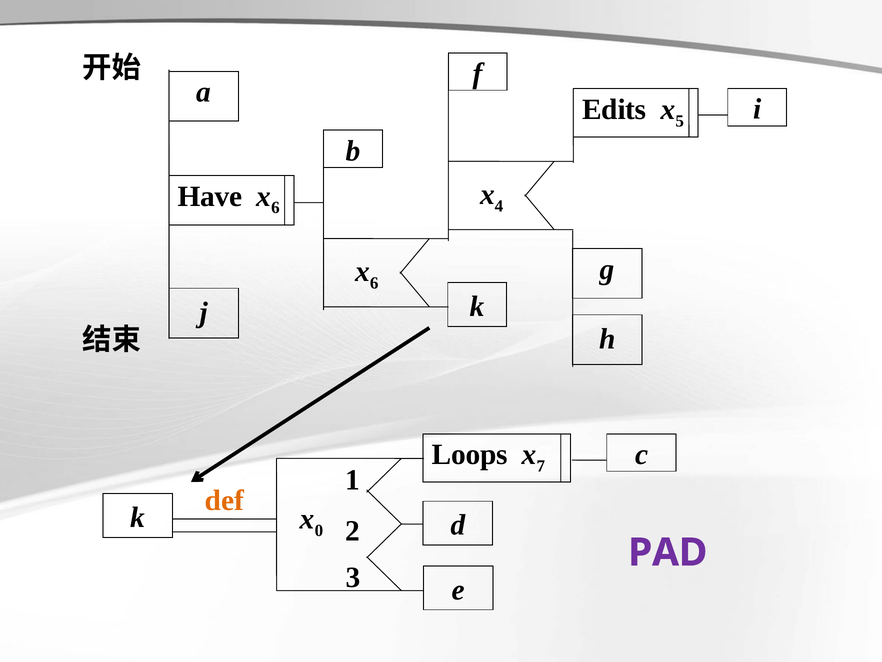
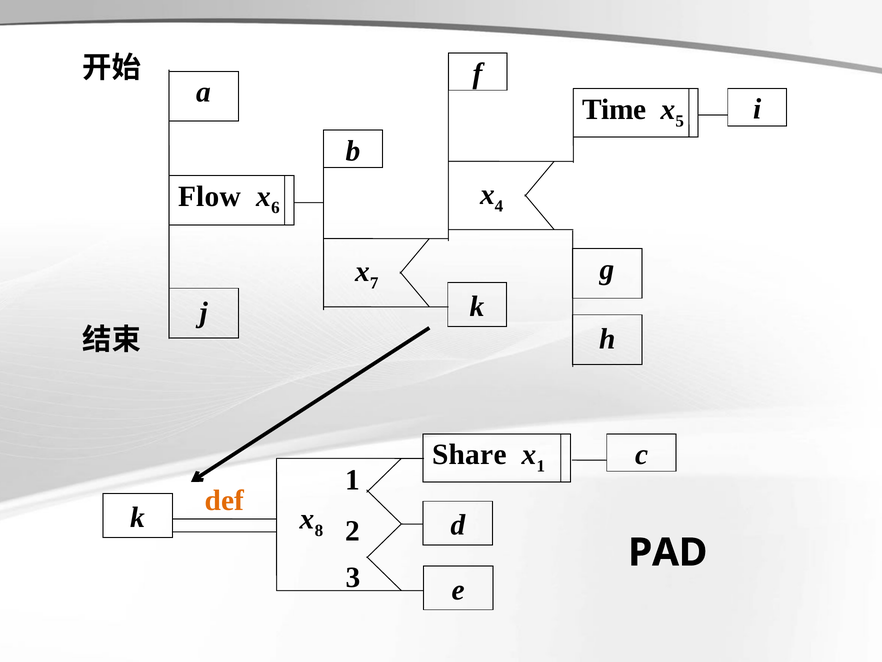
Edits: Edits -> Time (614, 109)
Have: Have -> Flow (210, 196)
6: 6 -> 7 (374, 283)
Loops: Loops -> Share (469, 454)
7: 7 -> 1 (541, 466)
0: 0 -> 8 (319, 530)
PAD colour: purple -> black (668, 552)
